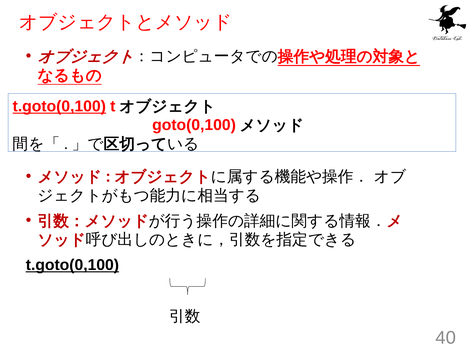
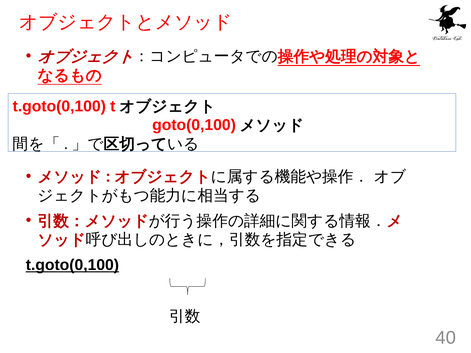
t.goto(0,100 underline: present -> none (59, 106)
